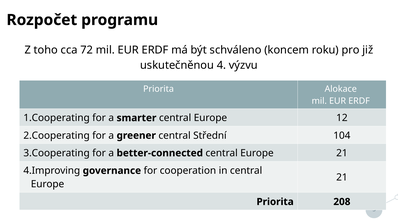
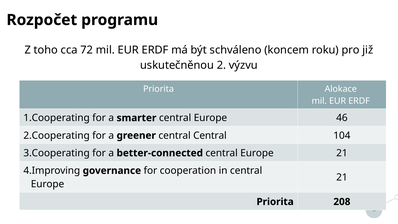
4: 4 -> 2 (221, 65)
12: 12 -> 46 (342, 118)
central Střední: Střední -> Central (210, 135)
